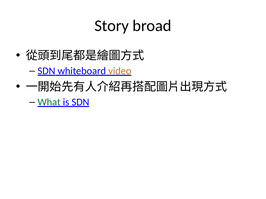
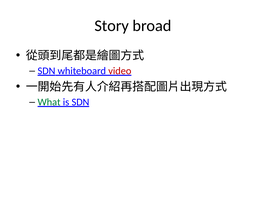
video colour: orange -> red (120, 71)
